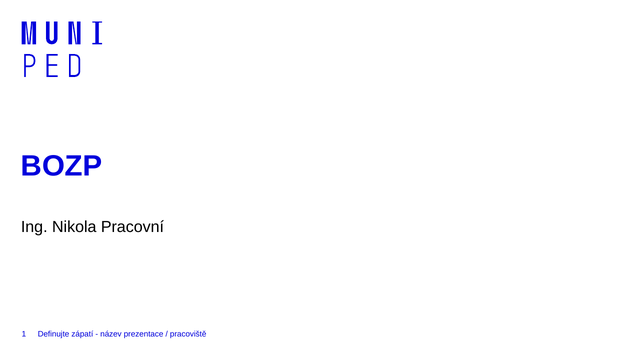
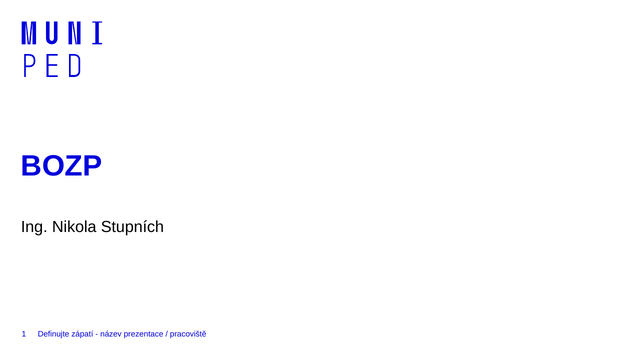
Pracovní: Pracovní -> Stupních (132, 227)
